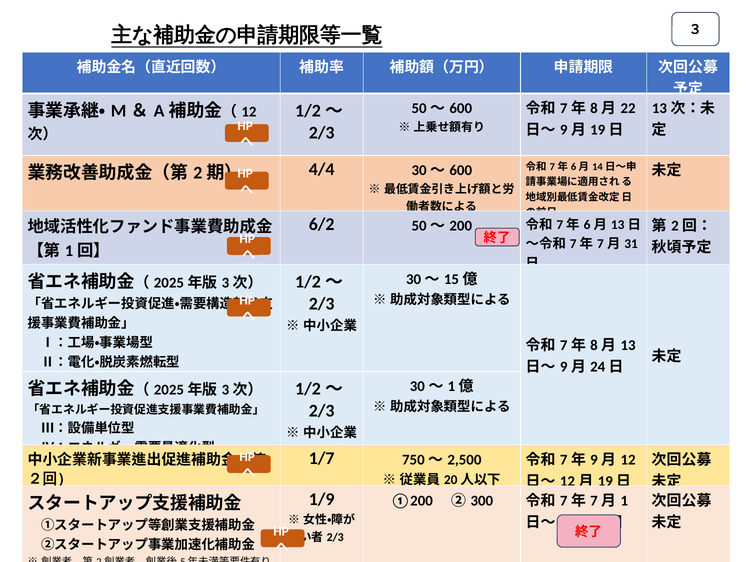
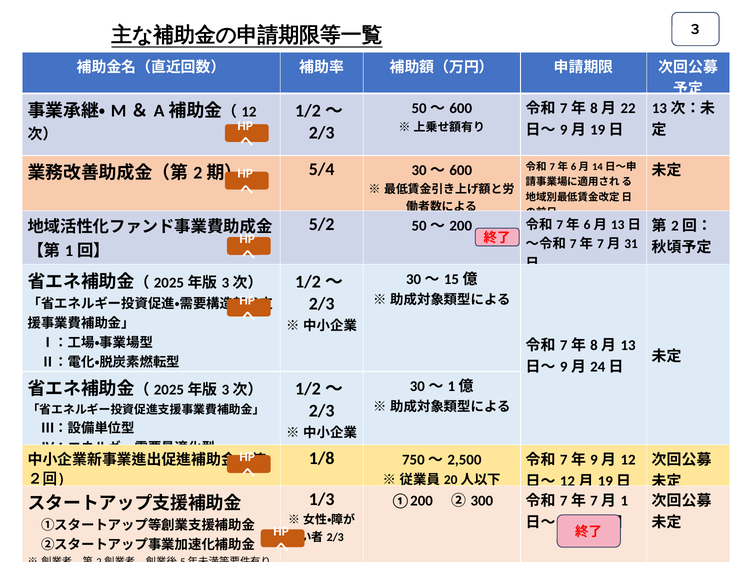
4/4: 4/4 -> 5/4 (322, 169)
6/2: 6/2 -> 5/2 (322, 224)
1/7: 1/7 -> 1/8 (322, 458)
1/9: 1/9 -> 1/3 (322, 499)
